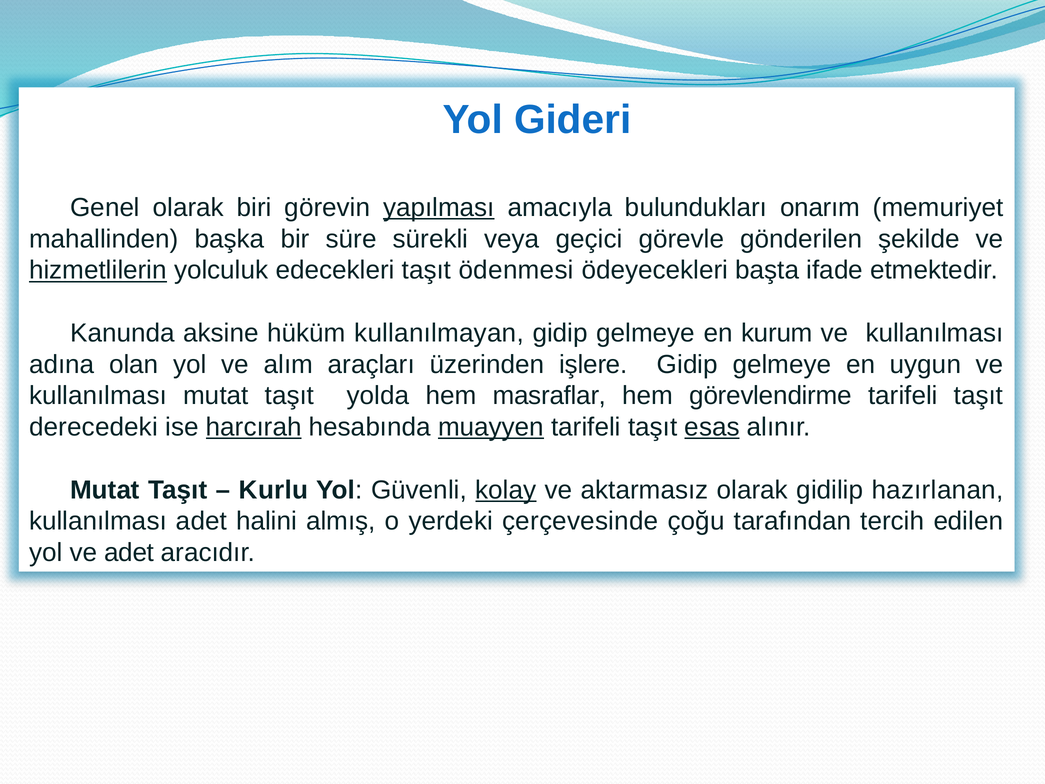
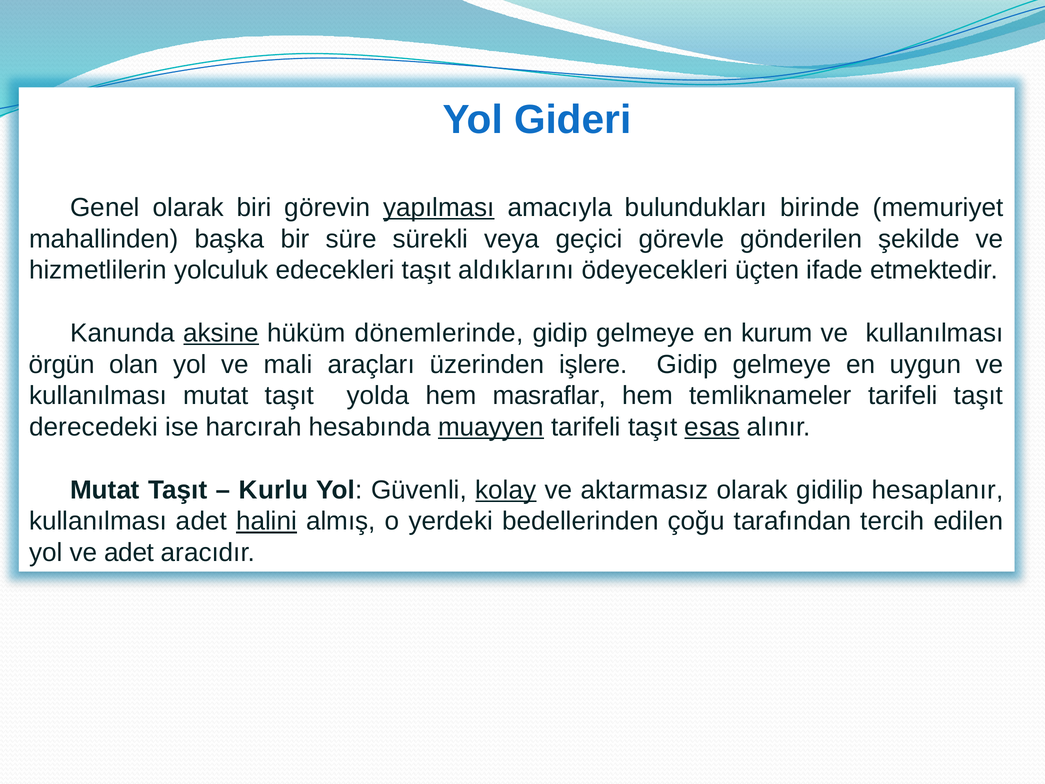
onarım: onarım -> birinde (820, 208)
hizmetlilerin underline: present -> none (98, 270)
ödenmesi: ödenmesi -> aldıklarını (516, 270)
başta: başta -> üçten (767, 270)
aksine underline: none -> present (221, 333)
kullanılmayan: kullanılmayan -> dönemlerinde (439, 333)
adına: adına -> örgün (62, 364)
alım: alım -> mali (288, 364)
görevlendirme: görevlendirme -> temliknameler (770, 396)
harcırah underline: present -> none (254, 427)
hazırlanan: hazırlanan -> hesaplanır (937, 490)
halini underline: none -> present (267, 521)
çerçevesinde: çerçevesinde -> bedellerinden (580, 521)
